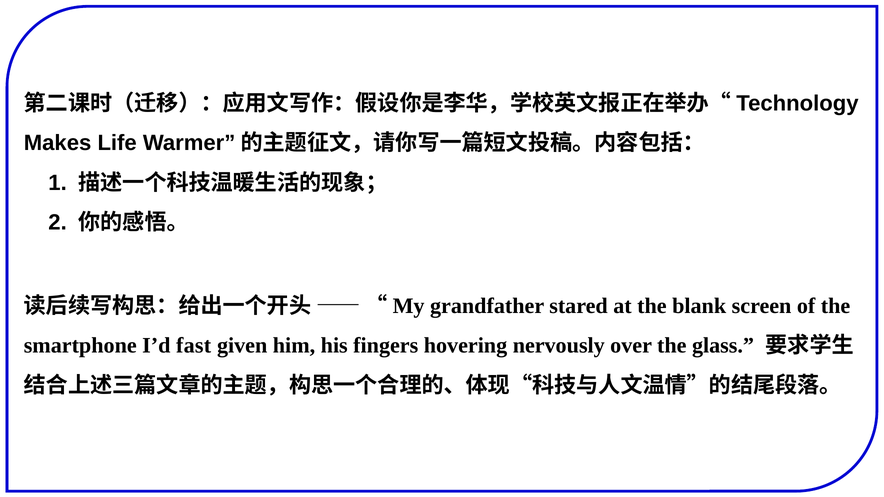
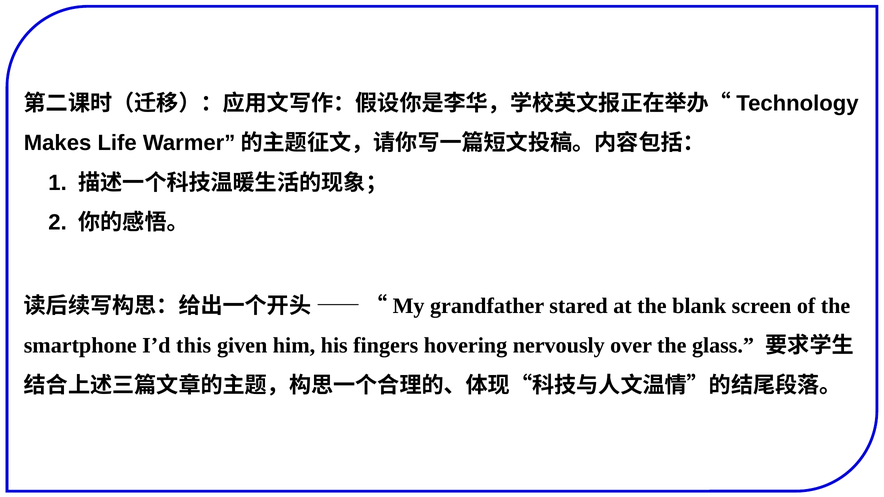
fast: fast -> this (194, 346)
